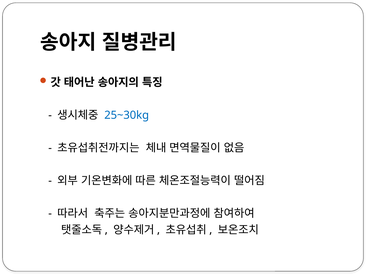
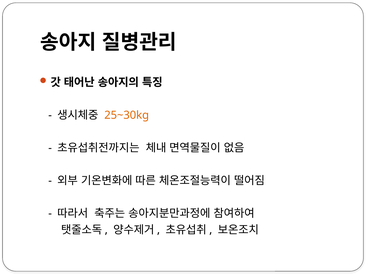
25~30kg colour: blue -> orange (127, 115)
